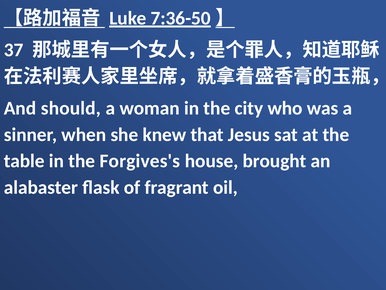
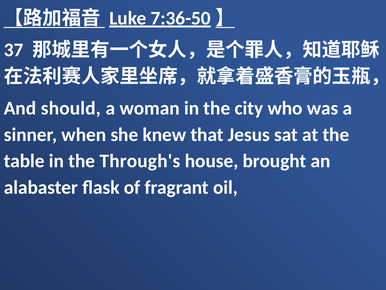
Forgives's: Forgives's -> Through's (140, 161)
